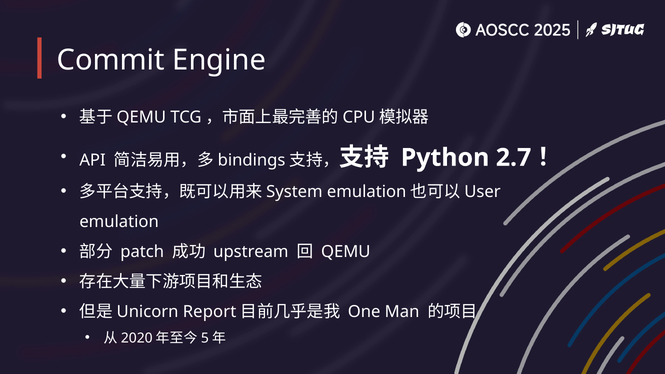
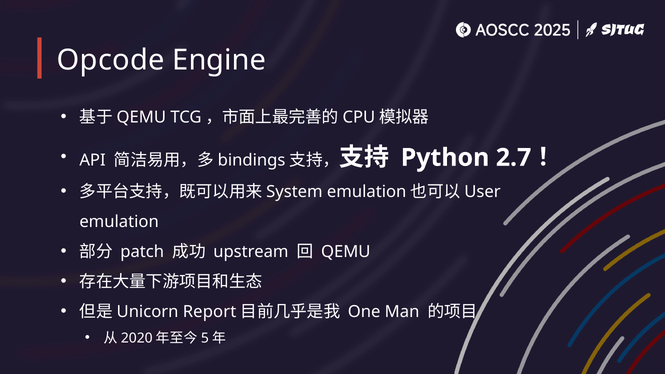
Commit: Commit -> Opcode (111, 60)
